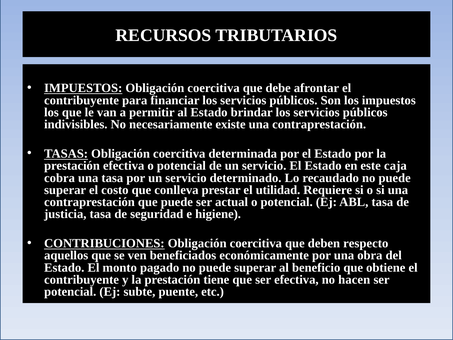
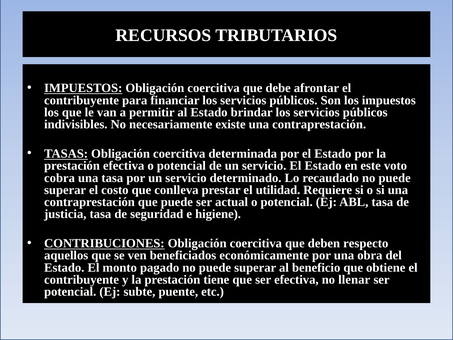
caja: caja -> voto (395, 166)
hacen: hacen -> llenar (354, 279)
